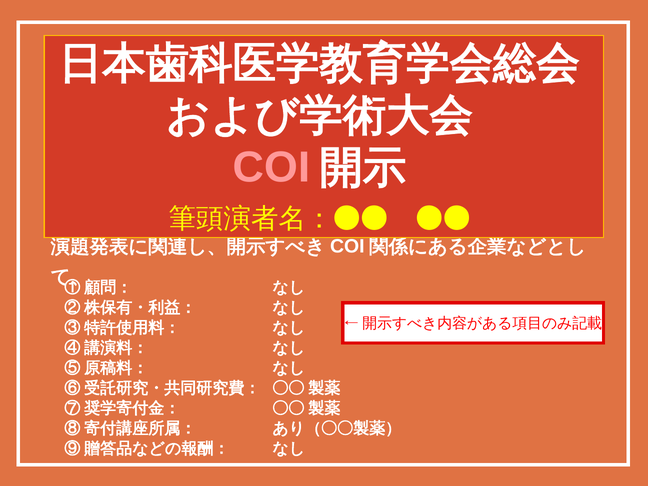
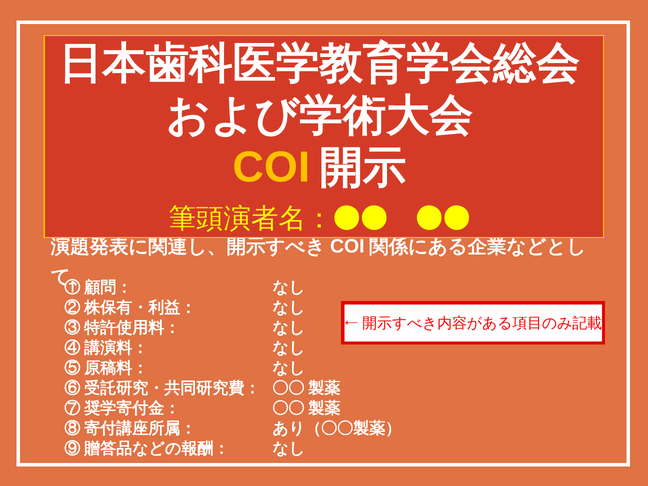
COI colour: pink -> yellow (272, 168)
